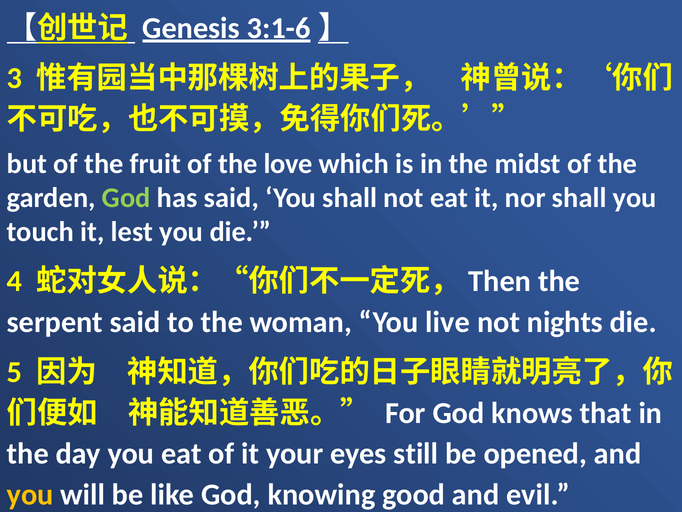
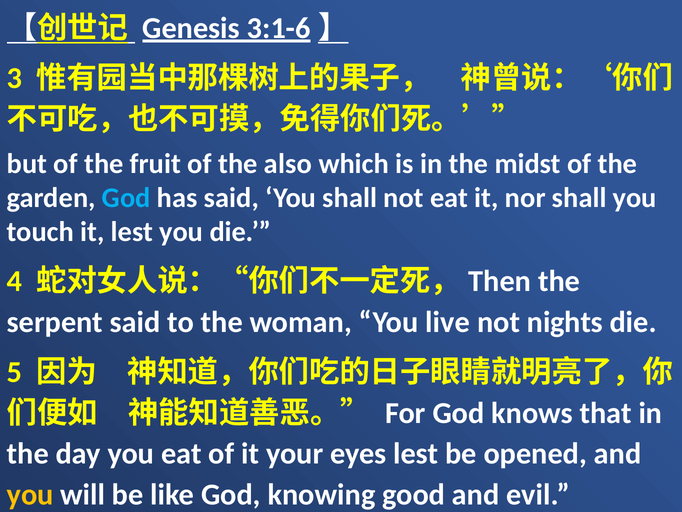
love: love -> also (288, 164)
God colour: light green -> light blue (126, 198)
eyes still: still -> lest (416, 453)
